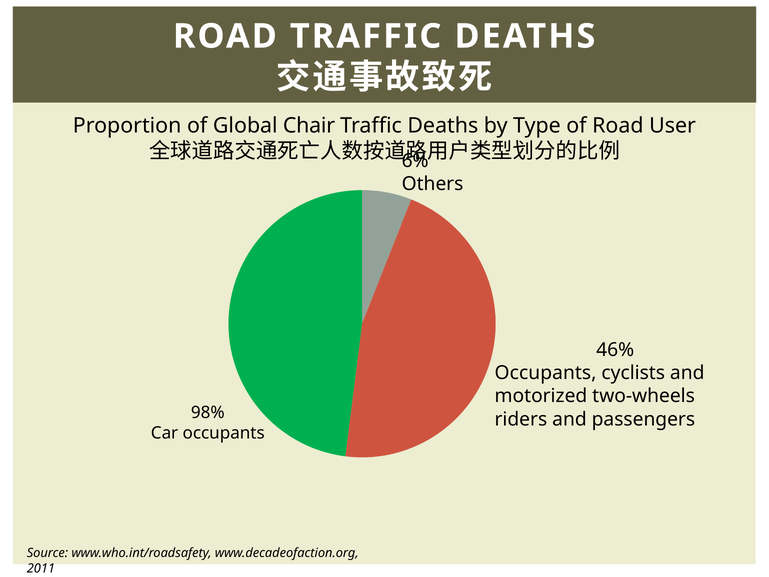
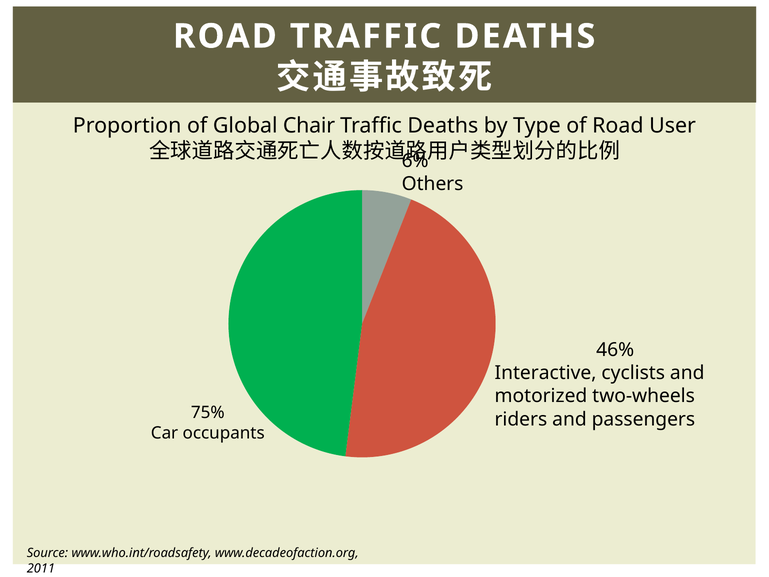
Occupants: Occupants -> Interactive (546, 373)
98%: 98% -> 75% (208, 413)
